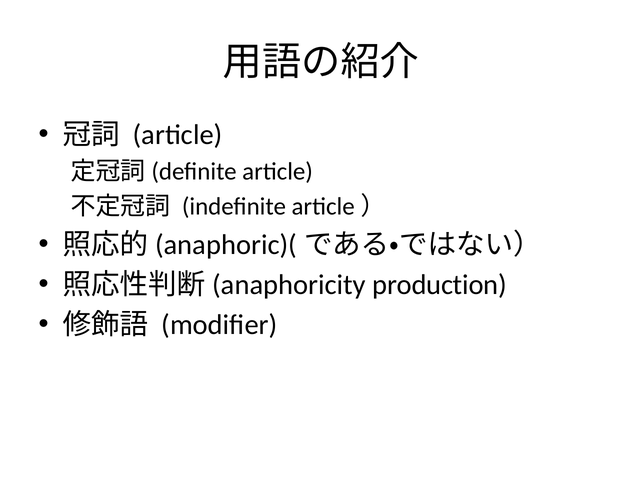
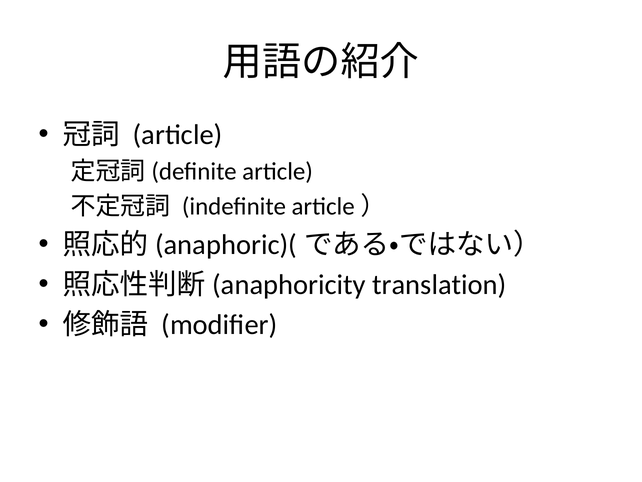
production: production -> translation (439, 285)
